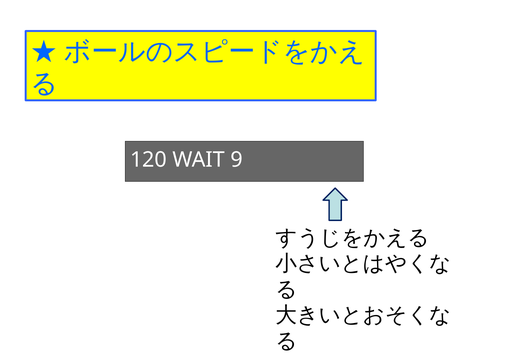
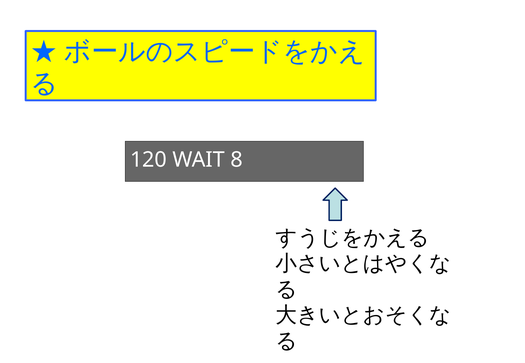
9: 9 -> 8 (237, 160)
